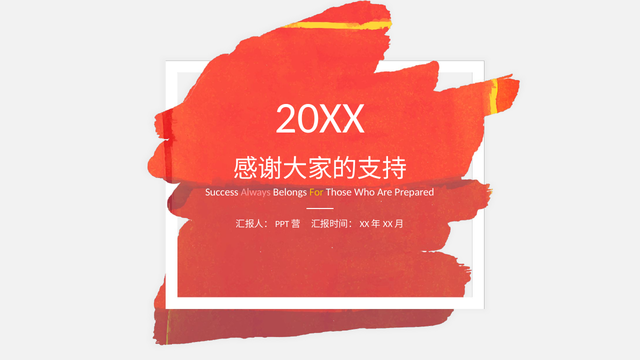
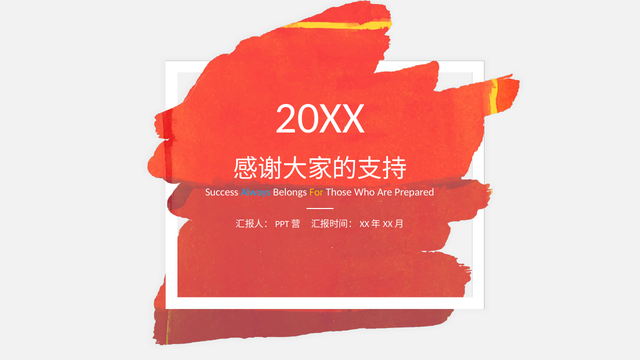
Always colour: pink -> light blue (256, 192)
